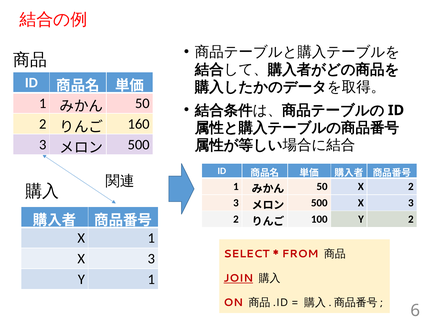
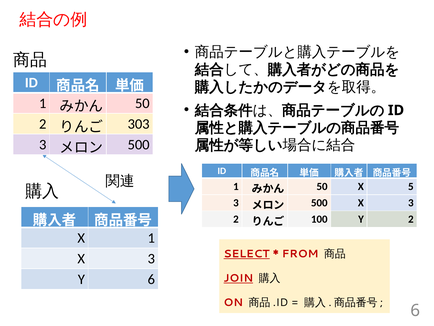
160: 160 -> 303 (139, 124)
X 2: 2 -> 5 (411, 186)
SELECT underline: none -> present (247, 254)
Y 1: 1 -> 6 (151, 279)
